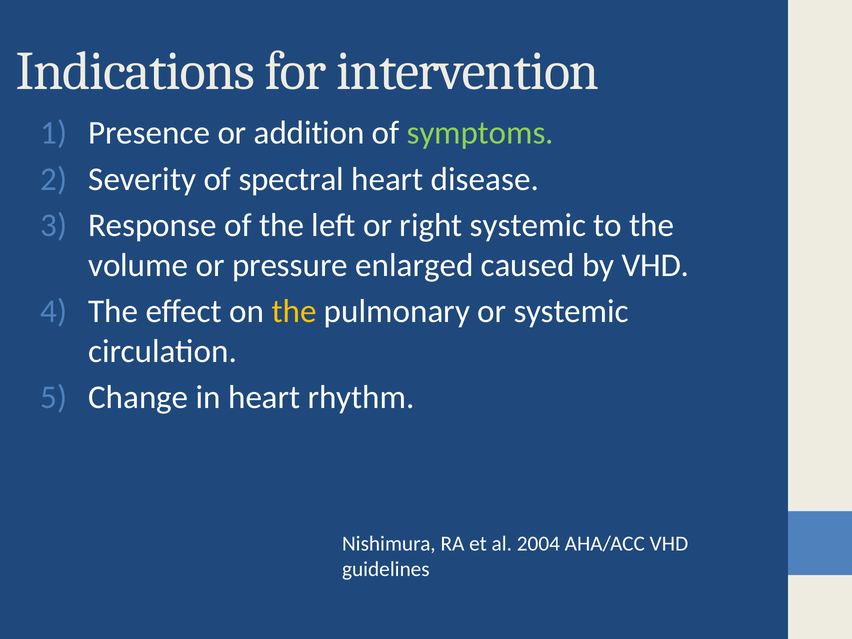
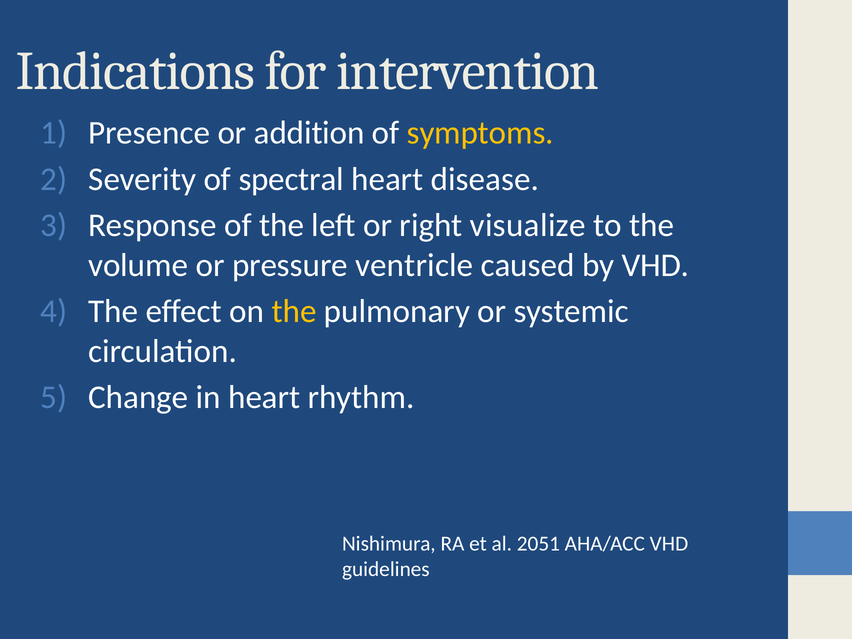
symptoms colour: light green -> yellow (480, 133)
right systemic: systemic -> visualize (528, 226)
enlarged: enlarged -> ventricle (414, 265)
2004: 2004 -> 2051 (538, 544)
